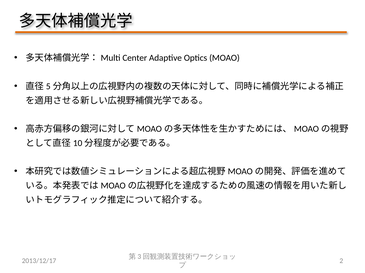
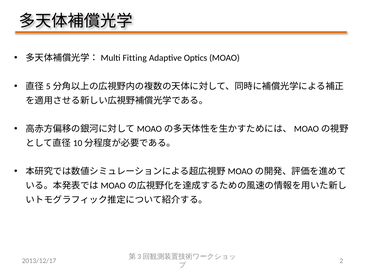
Center: Center -> Fitting (135, 58)
